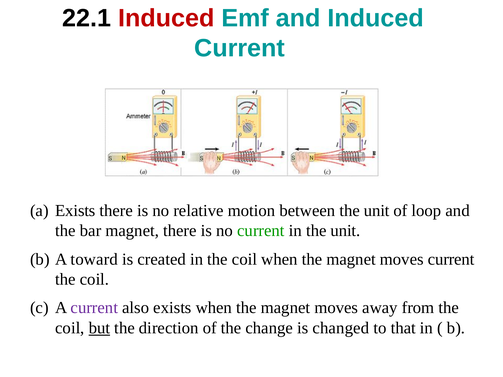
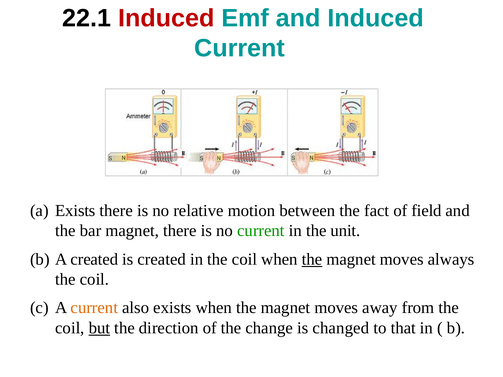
between the unit: unit -> fact (377, 211)
loop: loop -> field (427, 211)
A toward: toward -> created (94, 259)
the underline: none -> present (312, 259)
moves current: current -> always (451, 259)
current colour: purple -> orange (94, 308)
